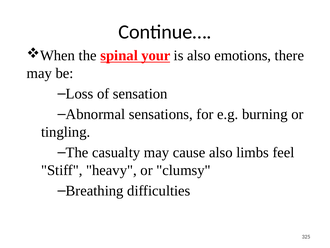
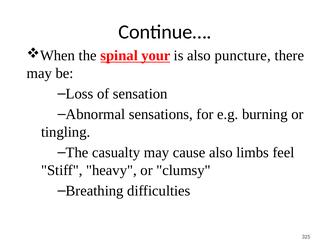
emotions: emotions -> puncture (243, 55)
